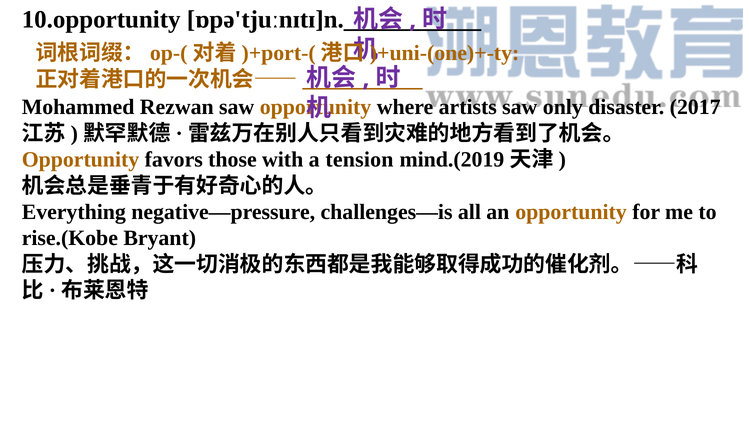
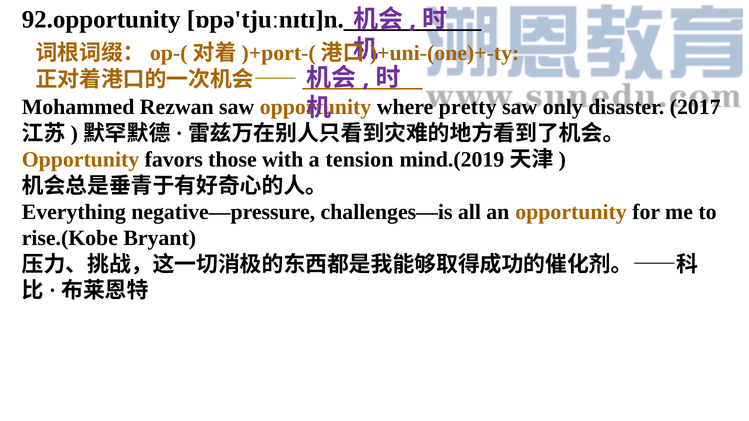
10.opportunity: 10.opportunity -> 92.opportunity (101, 19)
artists: artists -> pretty (468, 107)
